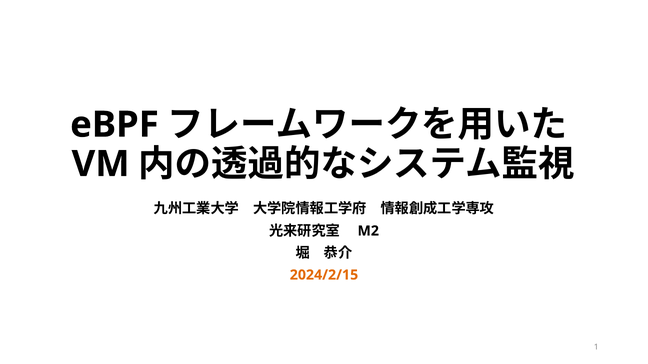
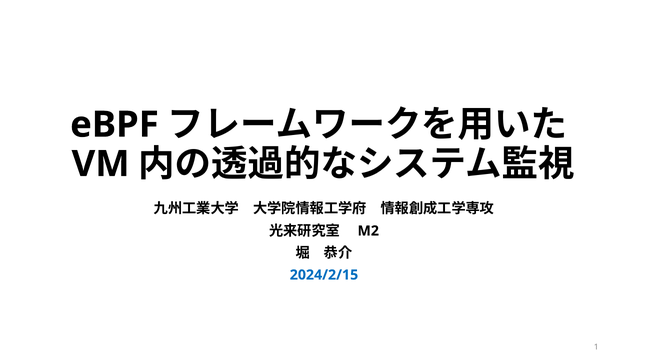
2024/2/15 colour: orange -> blue (324, 275)
